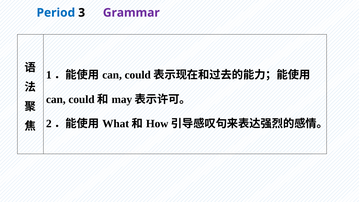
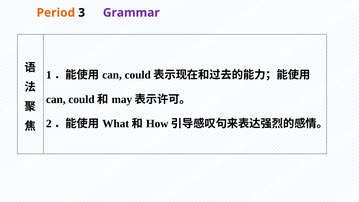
Period colour: blue -> orange (56, 13)
